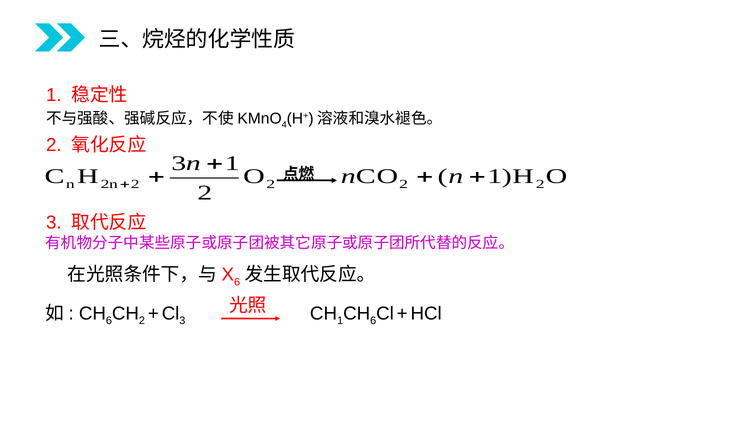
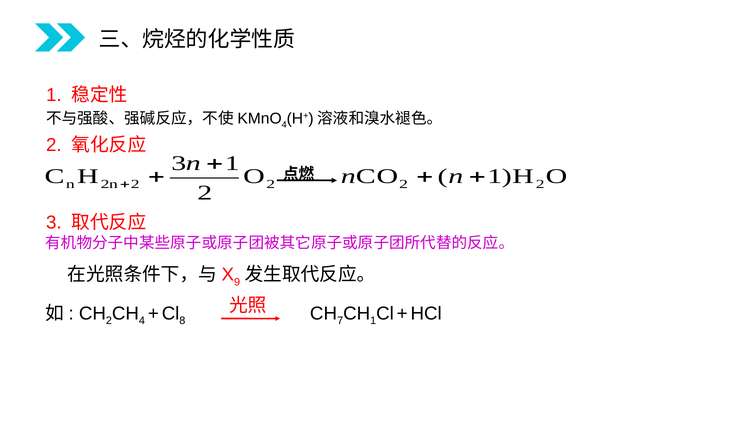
6: 6 -> 9 (237, 282)
6: 6 -> 2 (109, 321)
2: 2 -> 4 (142, 321)
3: 3 -> 8 (182, 321)
1: 1 -> 7 (340, 321)
6: 6 -> 1 (373, 321)
